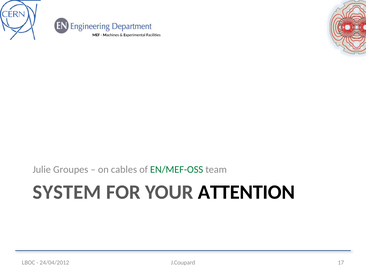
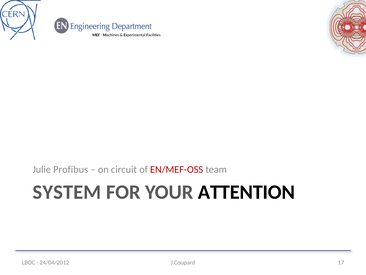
Groupes: Groupes -> Profibus (71, 169)
cables: cables -> circuit (124, 169)
EN/MEF-OSS colour: green -> red (177, 169)
